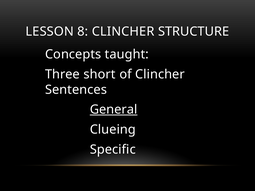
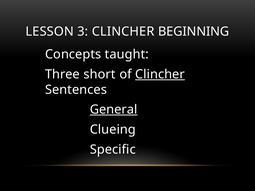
8: 8 -> 3 (83, 31)
STRUCTURE: STRUCTURE -> BEGINNING (194, 31)
Clincher underline: none -> present (160, 74)
